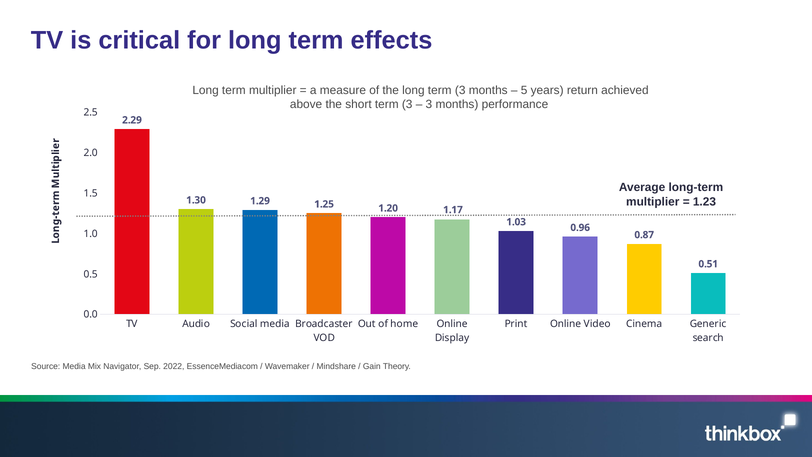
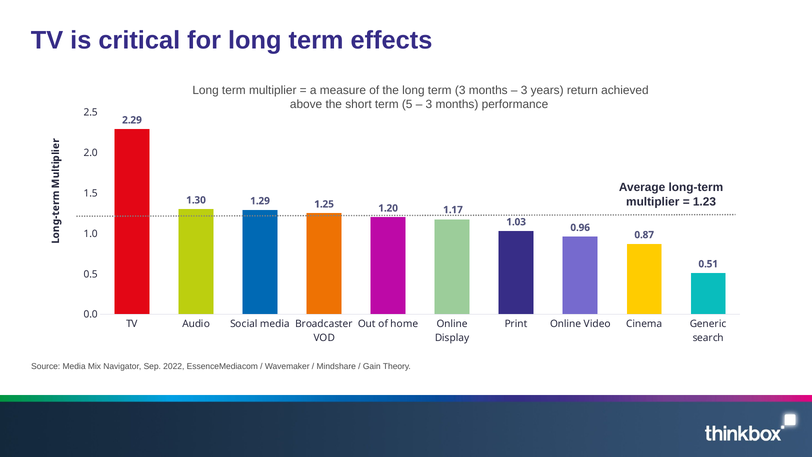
5: 5 -> 3 (524, 90)
short term 3: 3 -> 5 (407, 104)
